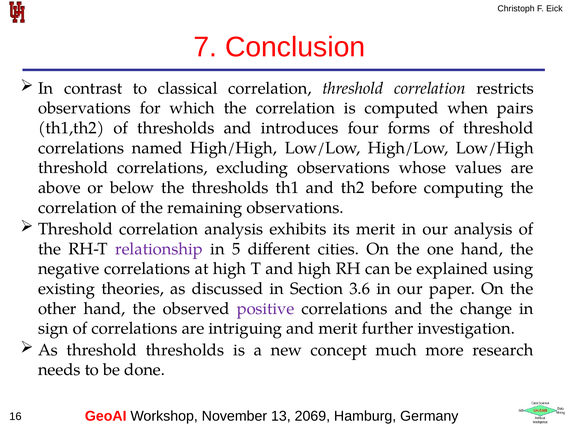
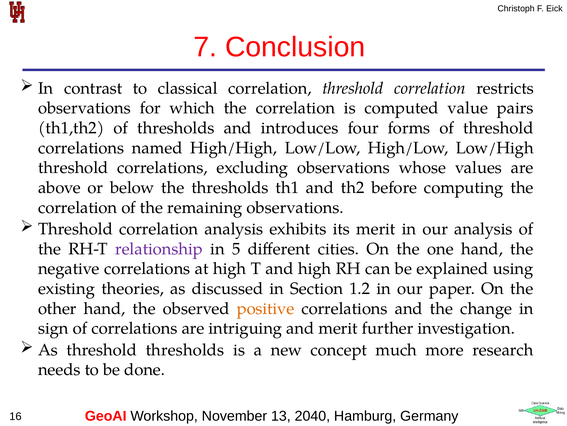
when: when -> value (468, 108)
3.6: 3.6 -> 1.2 (360, 288)
positive colour: purple -> orange (266, 308)
2069: 2069 -> 2040 (312, 415)
